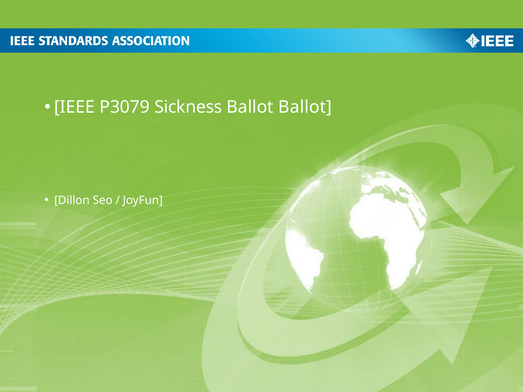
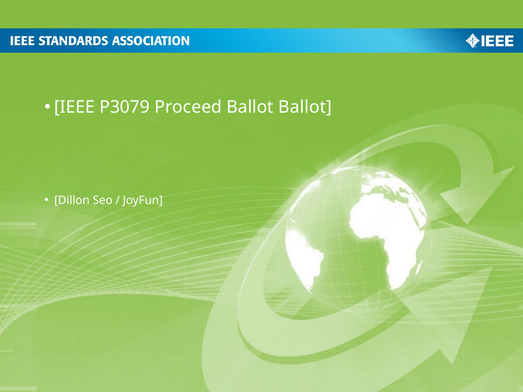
Sickness: Sickness -> Proceed (188, 107)
